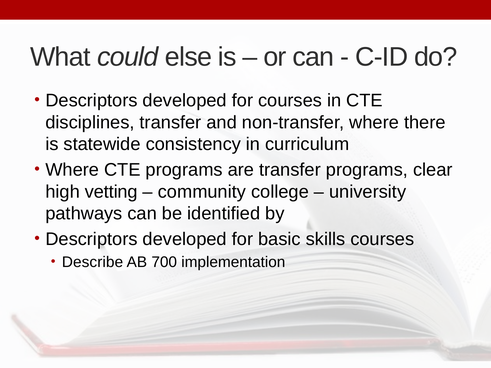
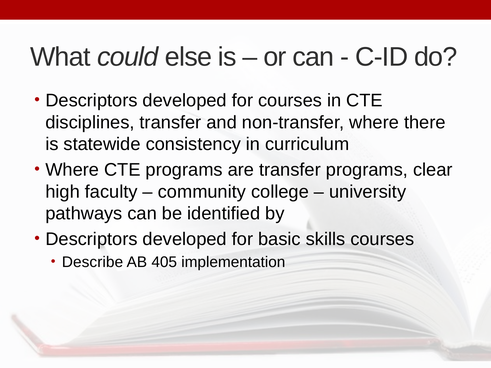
vetting: vetting -> faculty (111, 192)
700: 700 -> 405 (164, 262)
